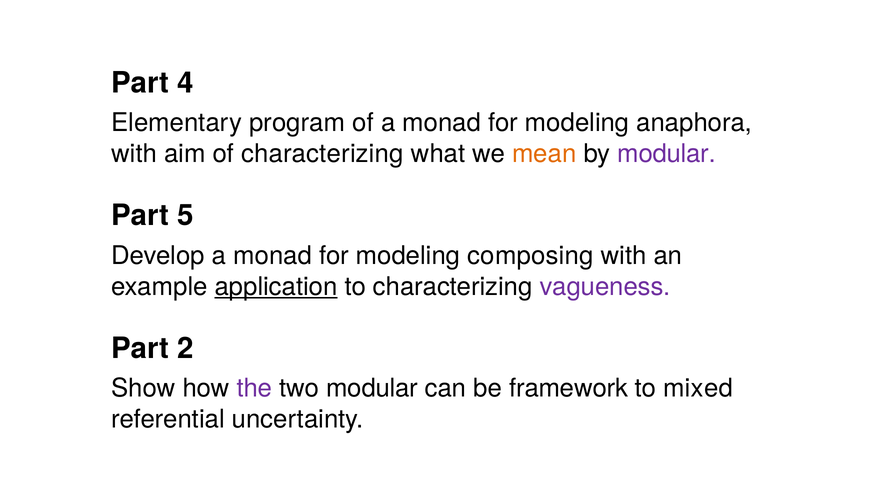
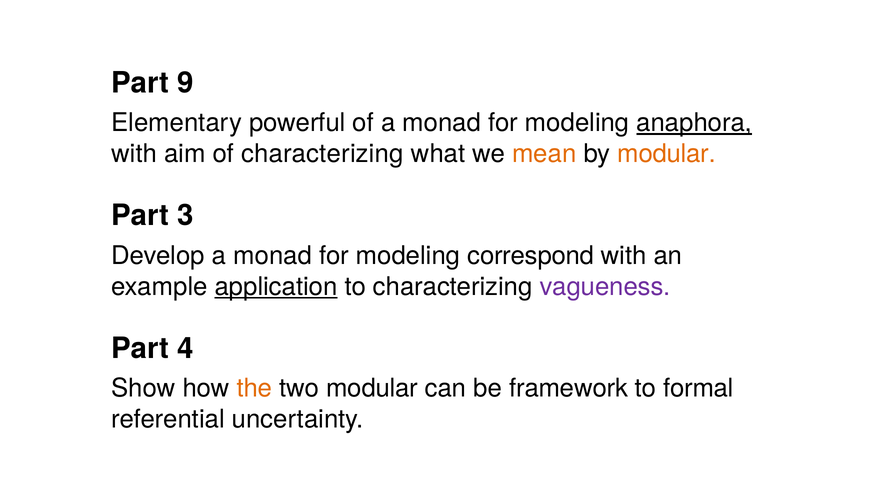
4: 4 -> 9 (185, 83)
program: program -> powerful (297, 123)
anaphora underline: none -> present (694, 123)
modular colour: purple -> orange (667, 154)
5: 5 -> 3 (185, 216)
composing: composing -> correspond (531, 255)
2: 2 -> 4 (185, 348)
the colour: purple -> orange (254, 388)
mixed: mixed -> formal (698, 388)
